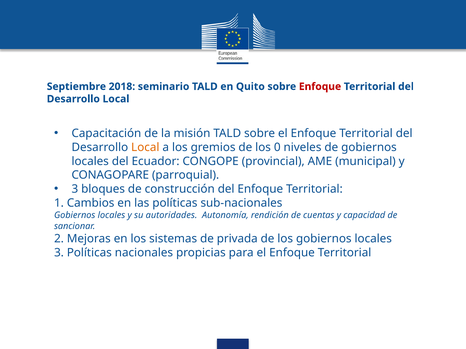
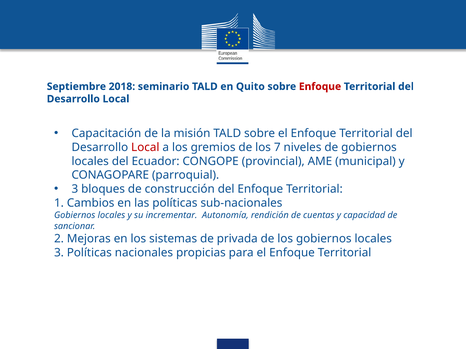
Local colour: orange -> red (145, 147)
0: 0 -> 7 (277, 147)
autoridades: autoridades -> incrementar (172, 216)
